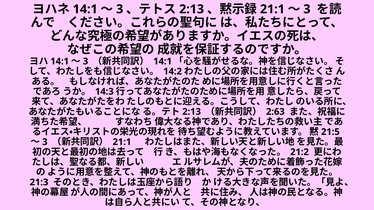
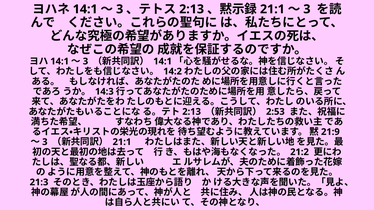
2:63: 2:63 -> 2:53 (275, 112)
21:5: 21:5 -> 21:9 (330, 132)
